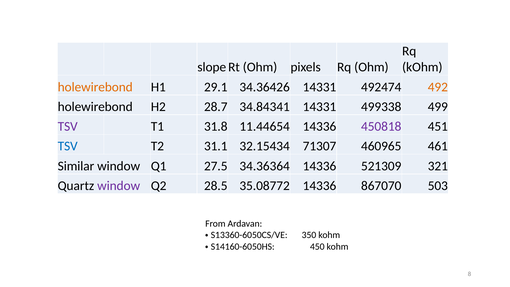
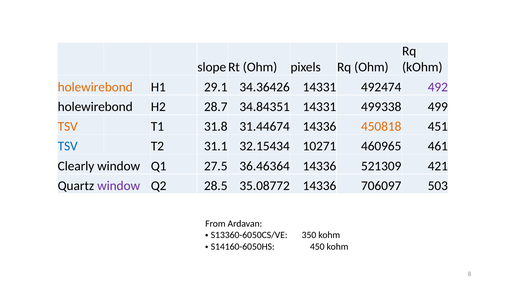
492 colour: orange -> purple (438, 87)
34.84341: 34.84341 -> 34.84351 (265, 107)
TSV colour: purple -> orange (68, 126)
11.44654: 11.44654 -> 31.44674 (265, 126)
450818 colour: purple -> orange (381, 126)
71307: 71307 -> 10271 (320, 146)
Similar: Similar -> Clearly (76, 166)
34.36364: 34.36364 -> 36.46364 (265, 166)
321: 321 -> 421 (438, 166)
867070: 867070 -> 706097 (381, 186)
